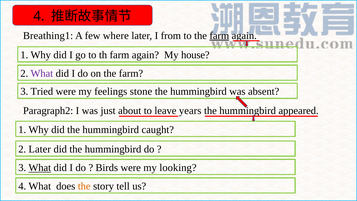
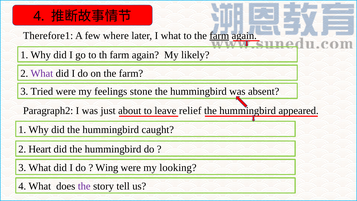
Breathing1: Breathing1 -> Therefore1 (48, 36)
I from: from -> what (171, 36)
house: house -> likely (195, 55)
years: years -> relief (190, 111)
2 Later: Later -> Heart (40, 149)
What underline: present -> none (40, 168)
Birds: Birds -> Wing (107, 168)
the colour: orange -> purple (84, 186)
